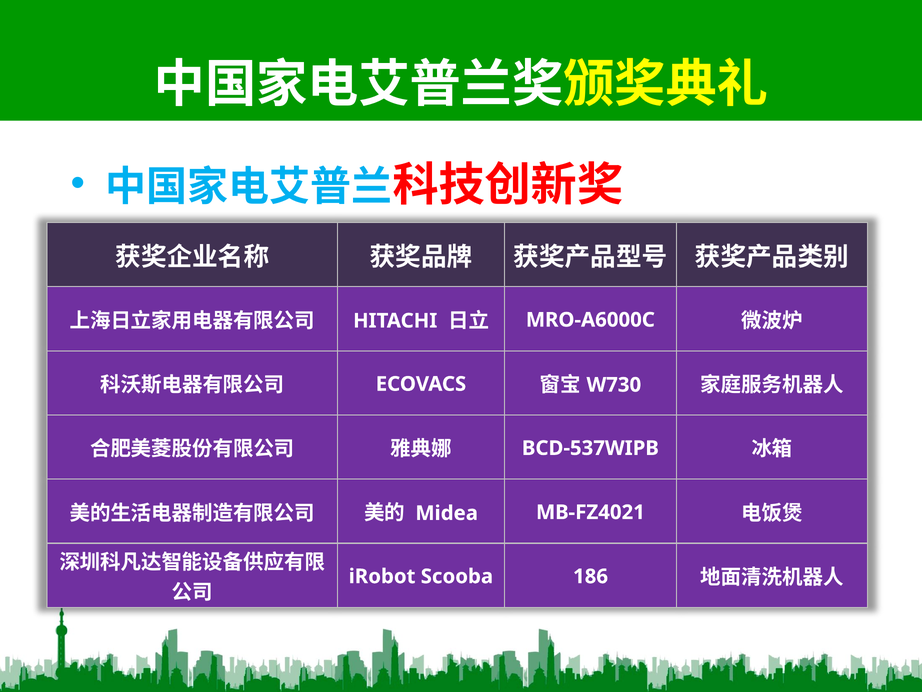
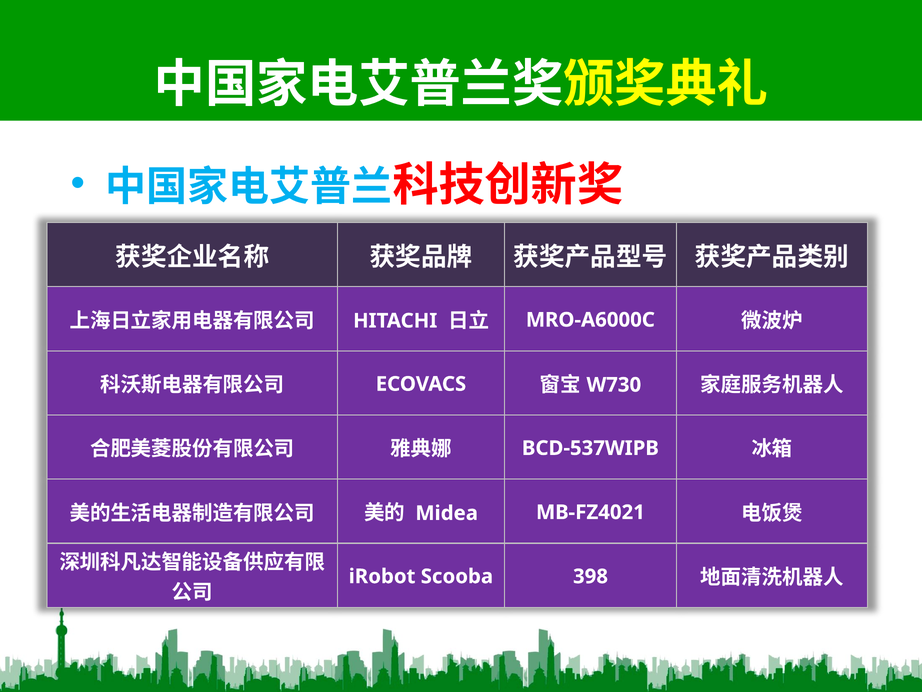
186: 186 -> 398 (591, 576)
